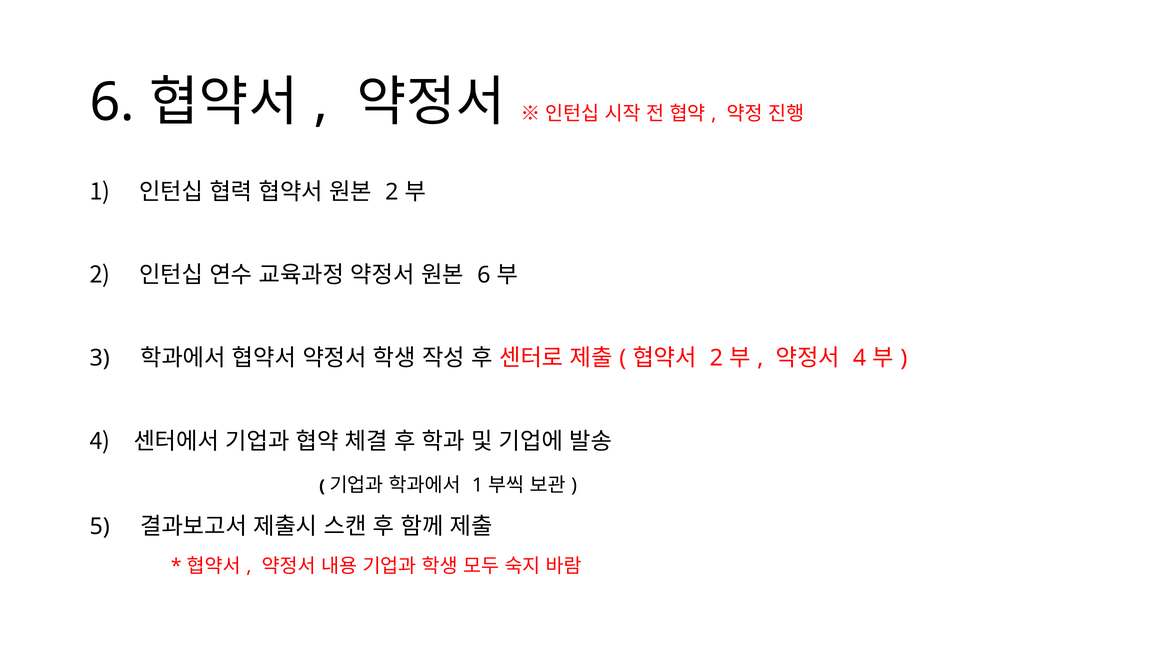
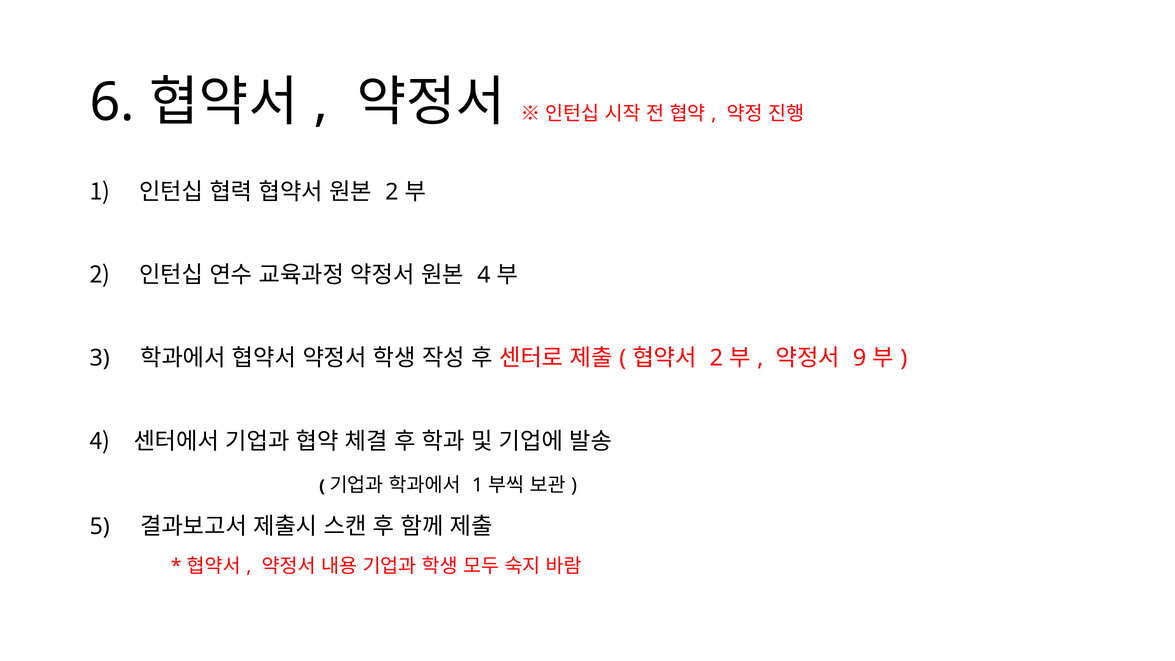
6: 6 -> 4 (484, 275)
4: 4 -> 9 (860, 358)
